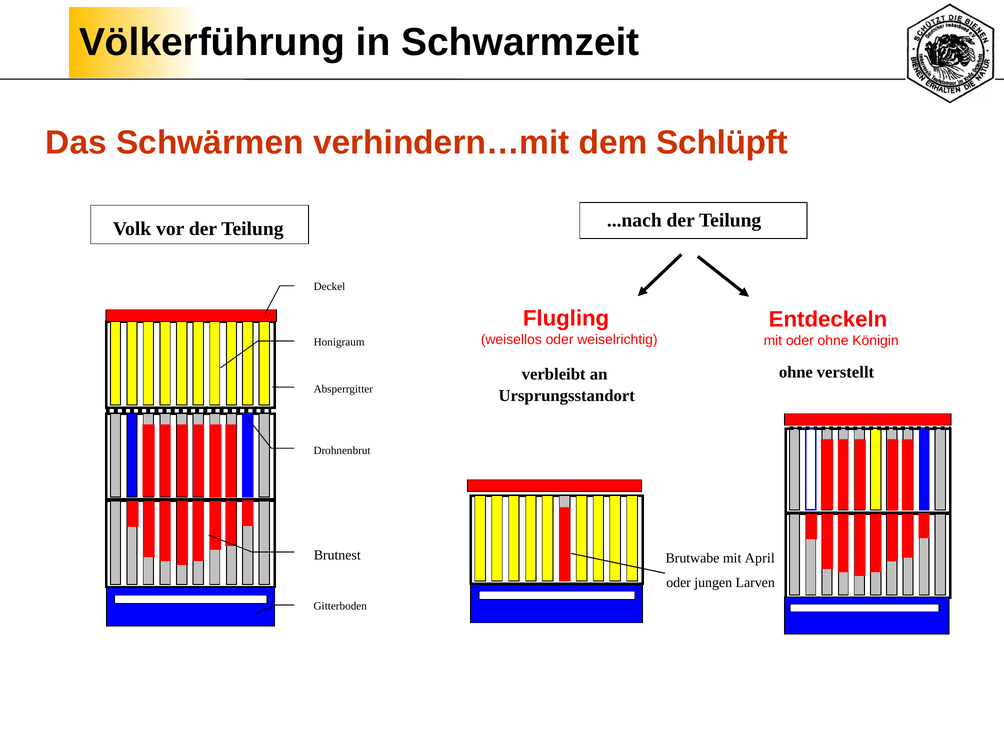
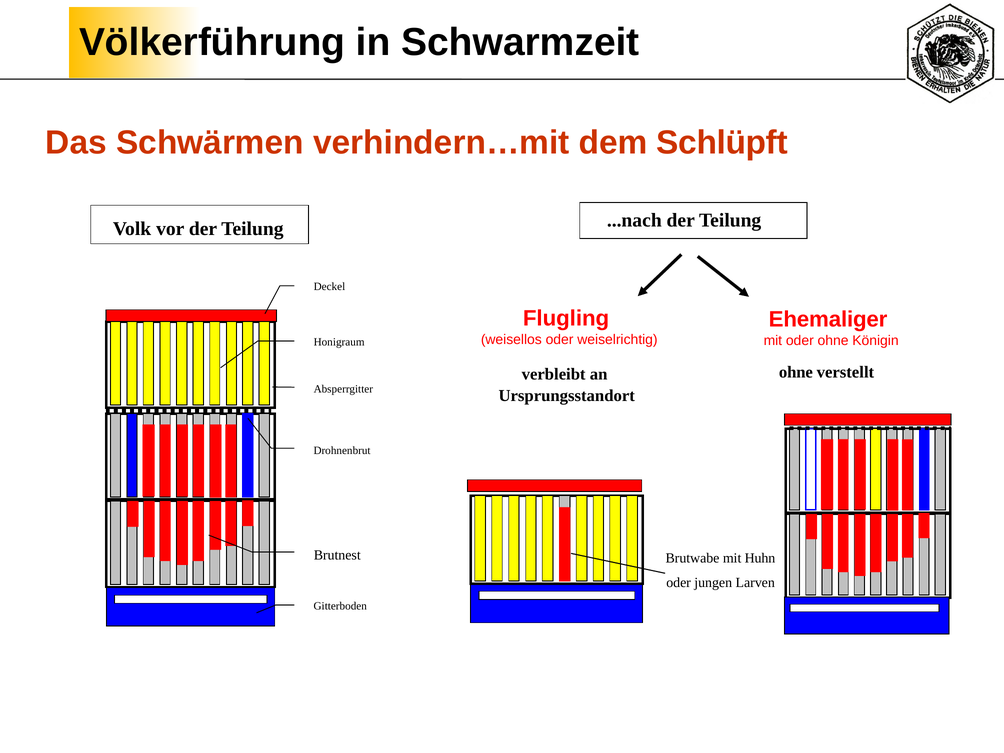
Entdeckeln: Entdeckeln -> Ehemaliger (828, 320)
April: April -> Huhn (760, 558)
